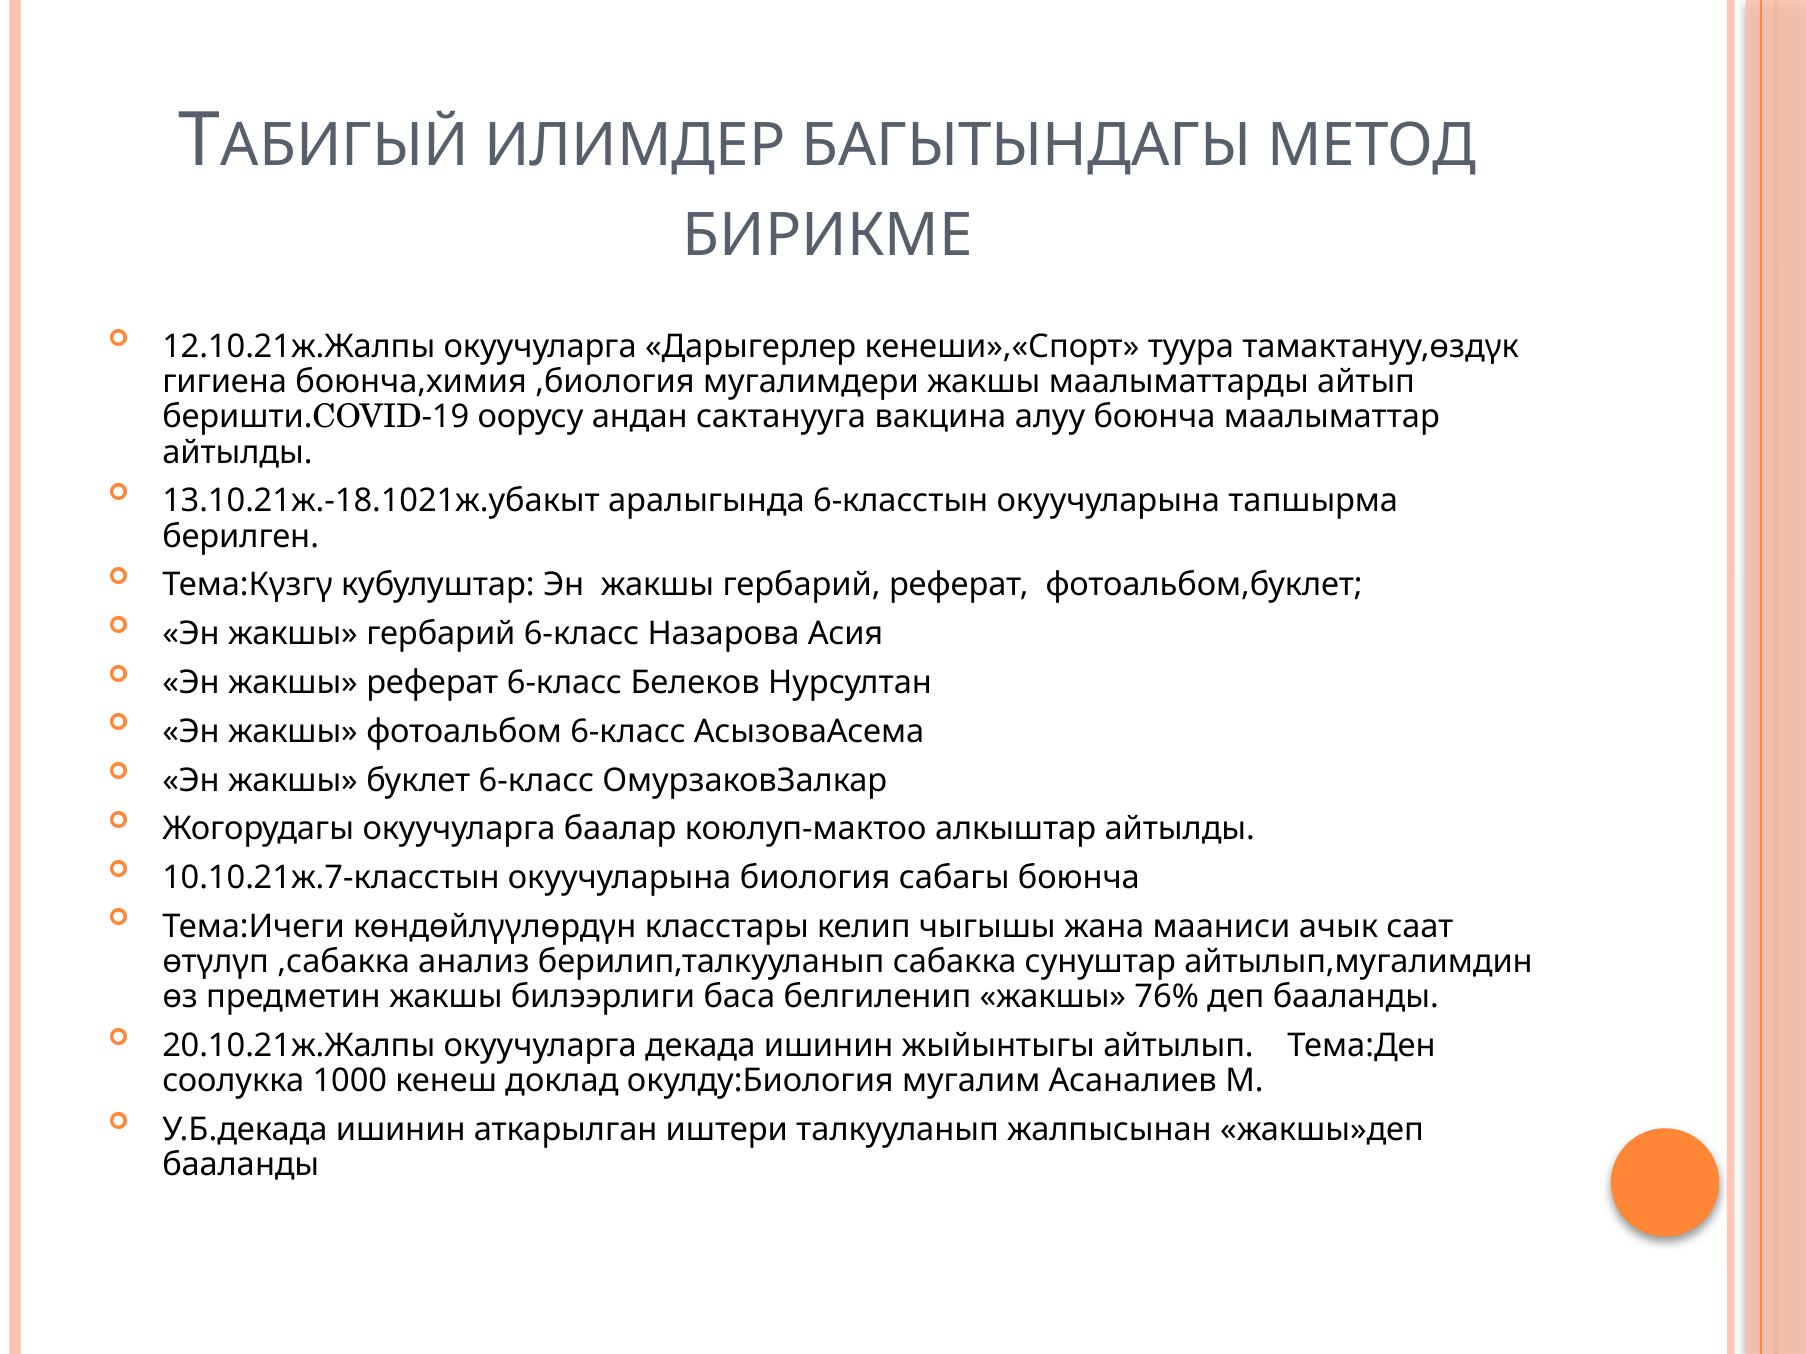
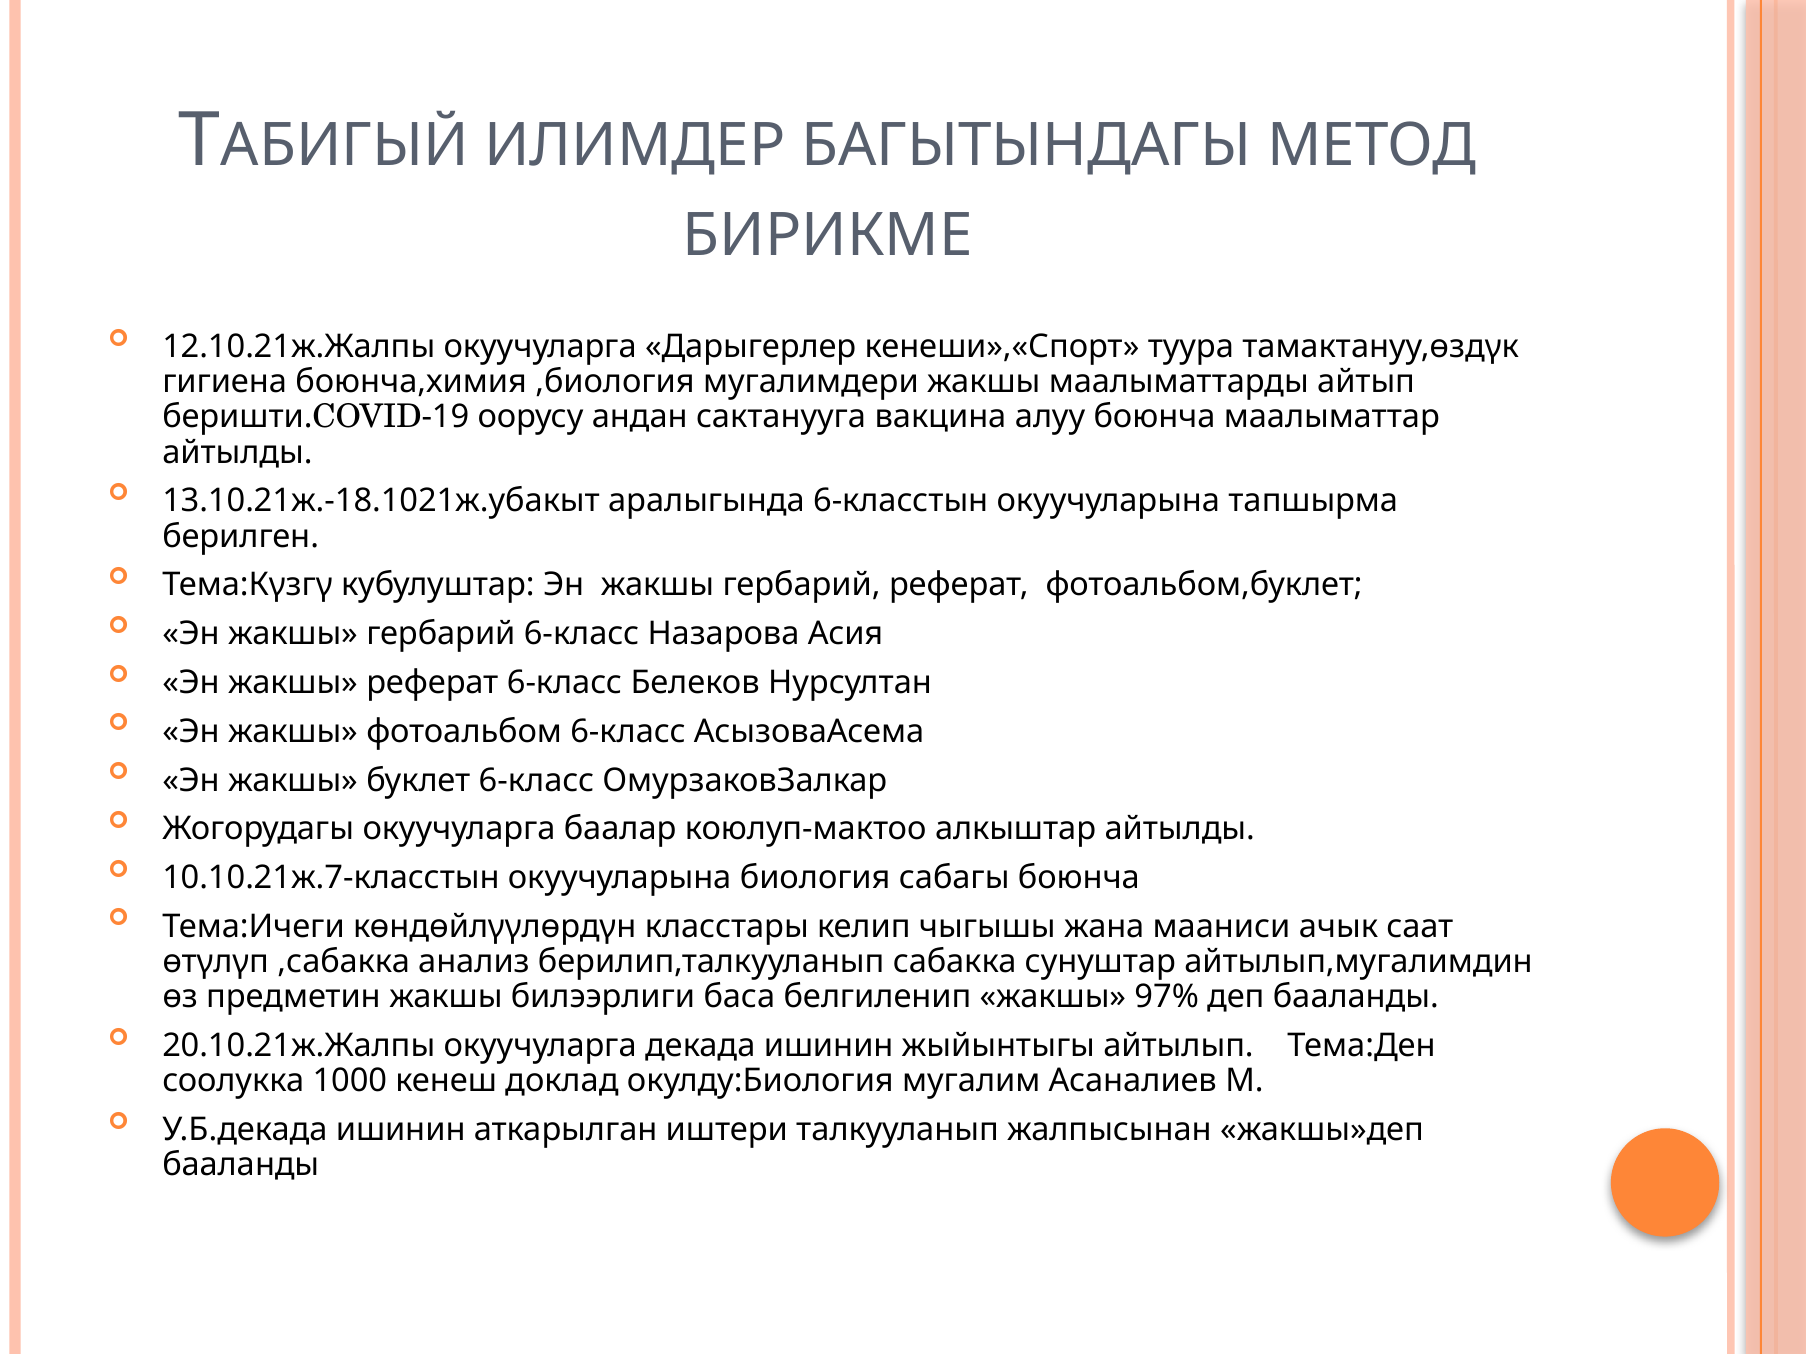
76%: 76% -> 97% (1167, 997)
